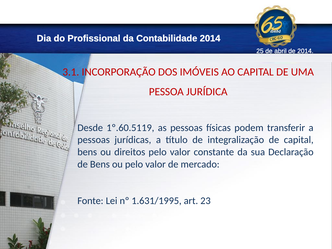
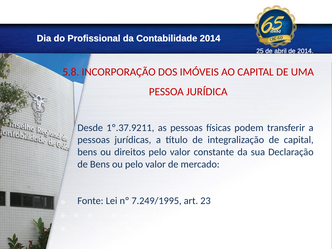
3.1: 3.1 -> 5.8 (71, 72)
1º.60.5119: 1º.60.5119 -> 1º.37.9211 (130, 128)
1.631/1995: 1.631/1995 -> 7.249/1995 (157, 201)
